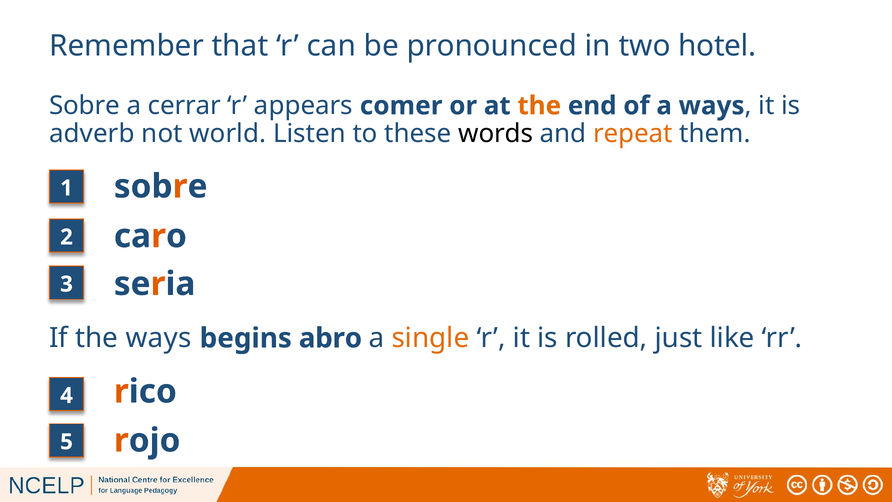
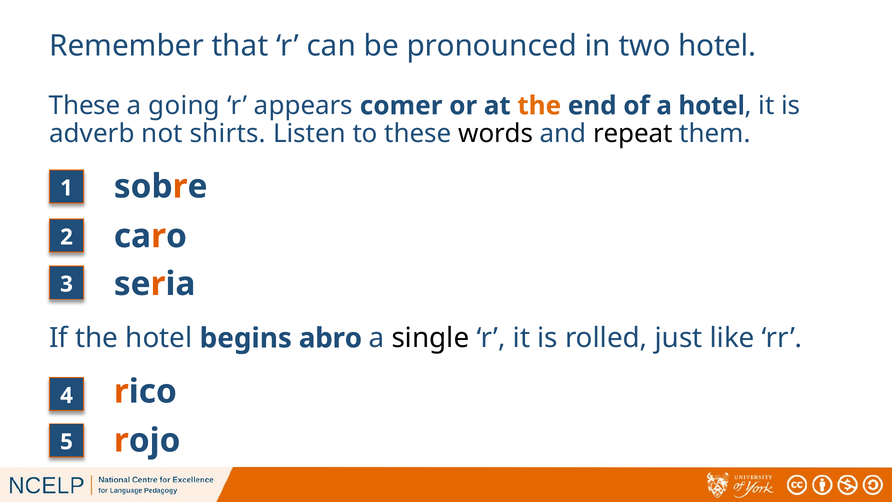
Sobre: Sobre -> These (85, 106)
cerrar: cerrar -> going (184, 106)
a ways: ways -> hotel (712, 106)
world: world -> shirts (228, 134)
repeat colour: orange -> black (633, 134)
the ways: ways -> hotel (159, 338)
single colour: orange -> black (431, 338)
